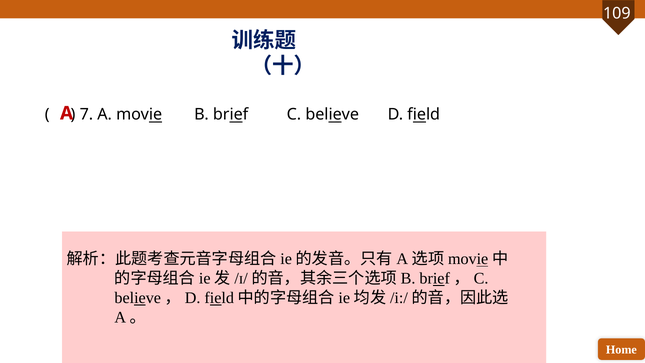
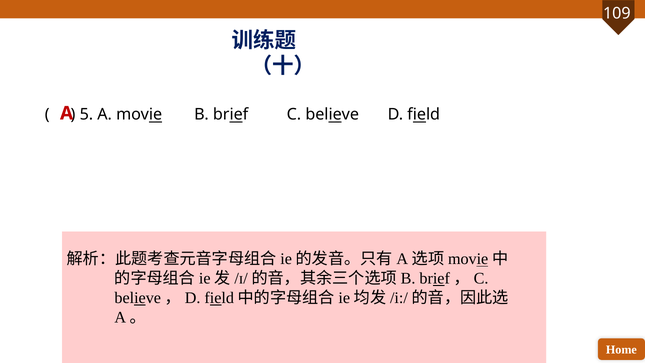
7: 7 -> 5 (86, 115)
